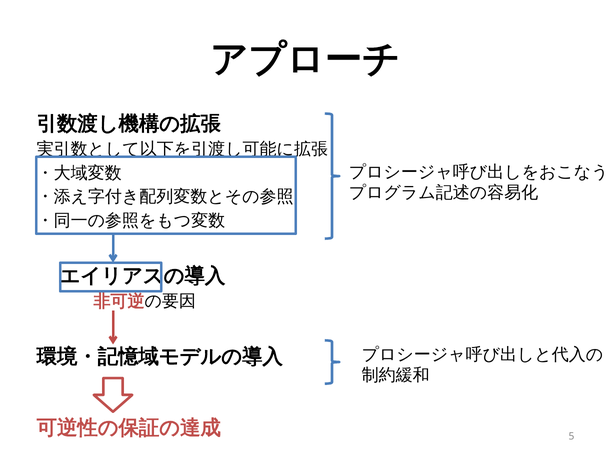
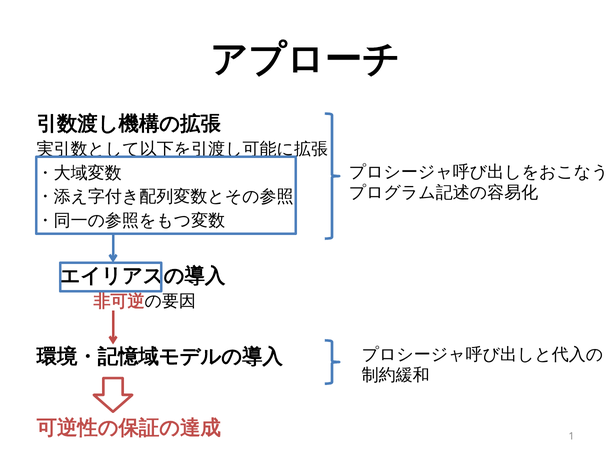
5: 5 -> 1 (571, 437)
